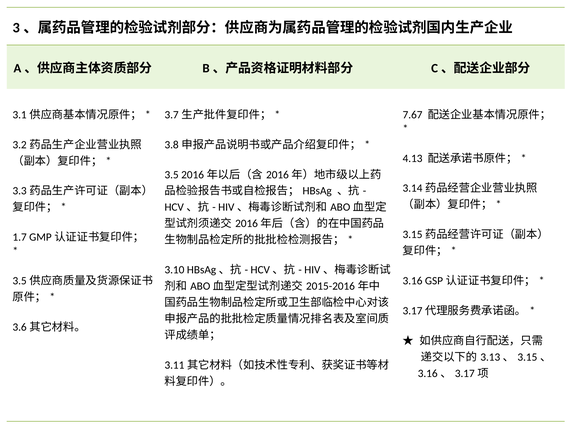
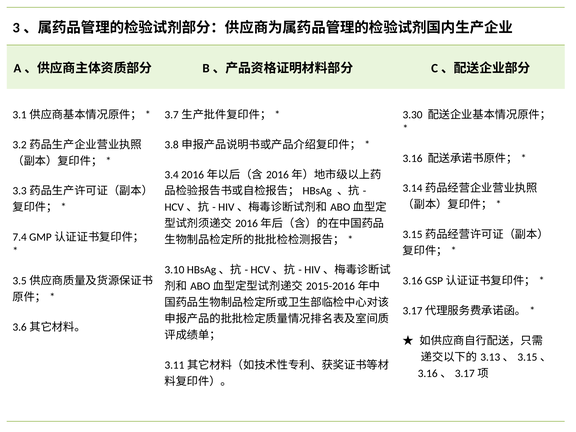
7.67: 7.67 -> 3.30 (413, 115)
4.13: 4.13 -> 3.16 (413, 158)
3.5: 3.5 -> 3.4 (172, 175)
1.7: 1.7 -> 7.4 (20, 237)
